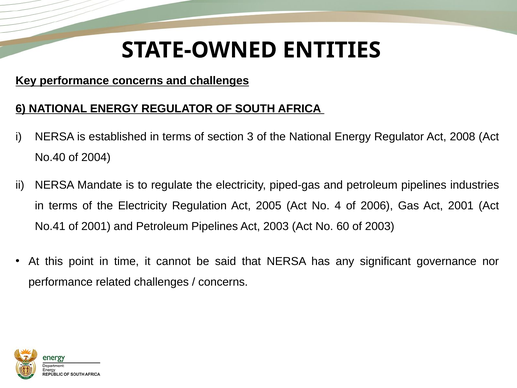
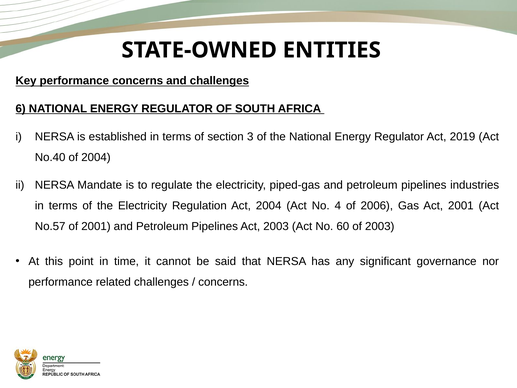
2008: 2008 -> 2019 (463, 136)
Act 2005: 2005 -> 2004 (269, 206)
No.41: No.41 -> No.57 (50, 226)
